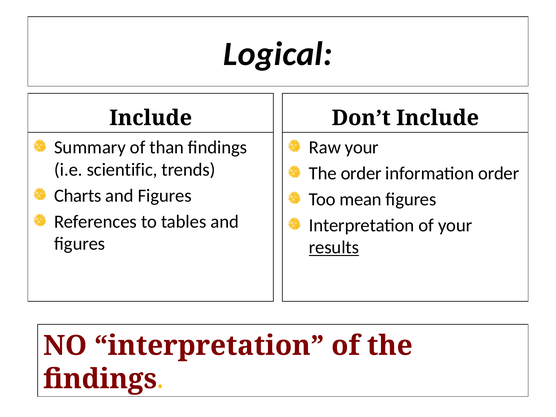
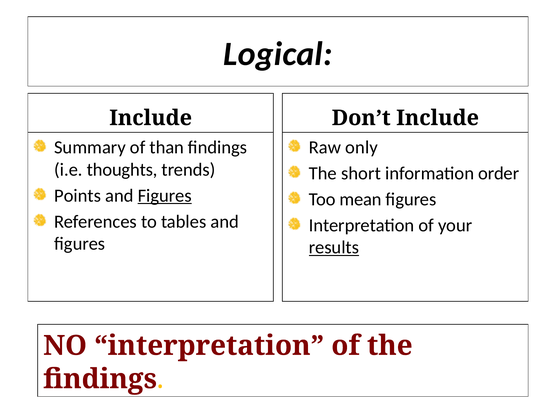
Raw your: your -> only (362, 147)
scientific: scientific -> thoughts (122, 170)
The order: order -> short (361, 173)
Charts: Charts -> Points (78, 196)
Figures underline: none -> present (165, 196)
